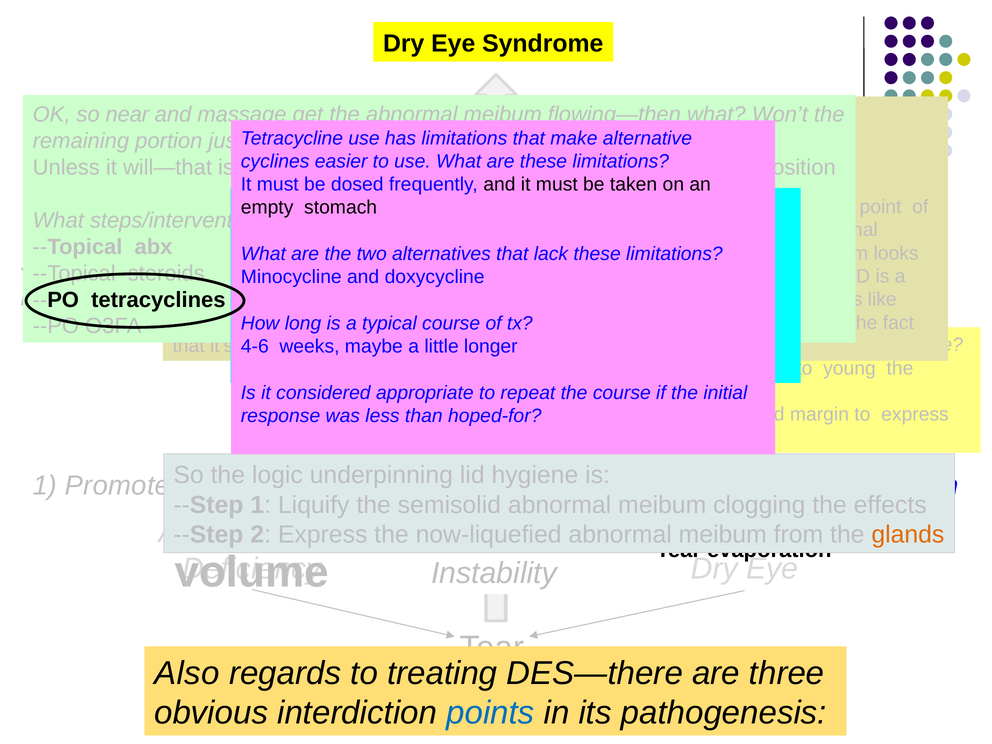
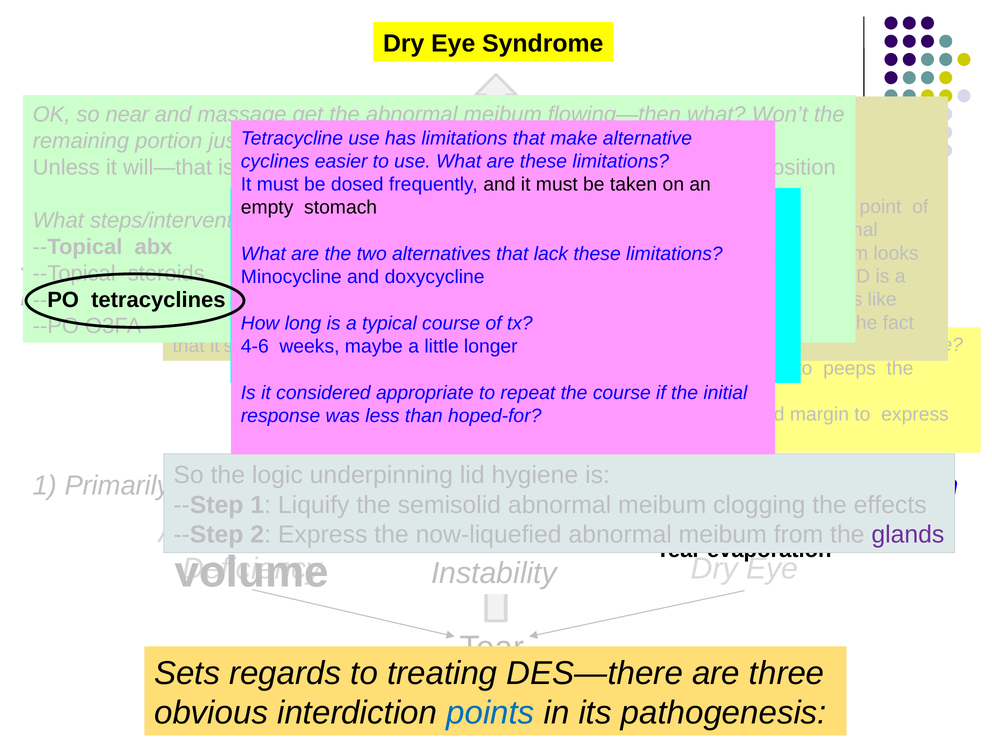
young: young -> peeps (849, 368)
1 Promote: Promote -> Primarily (118, 485)
glands colour: orange -> purple (908, 535)
Also: Also -> Sets (187, 673)
